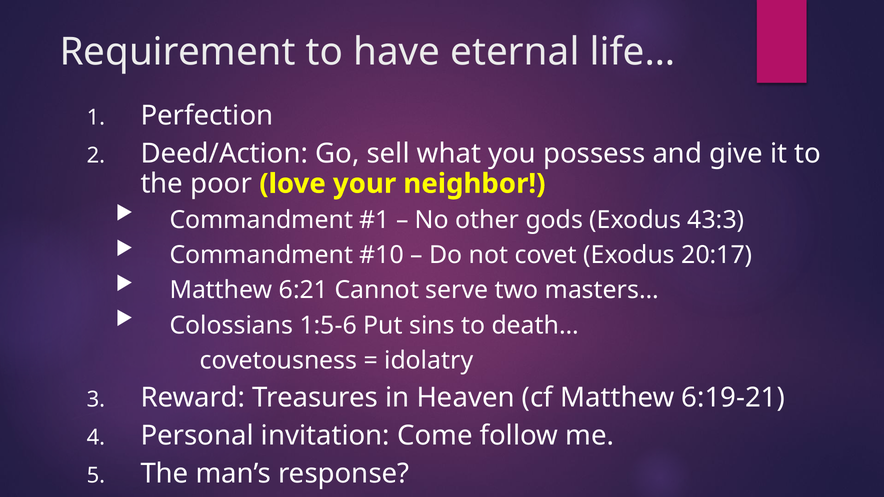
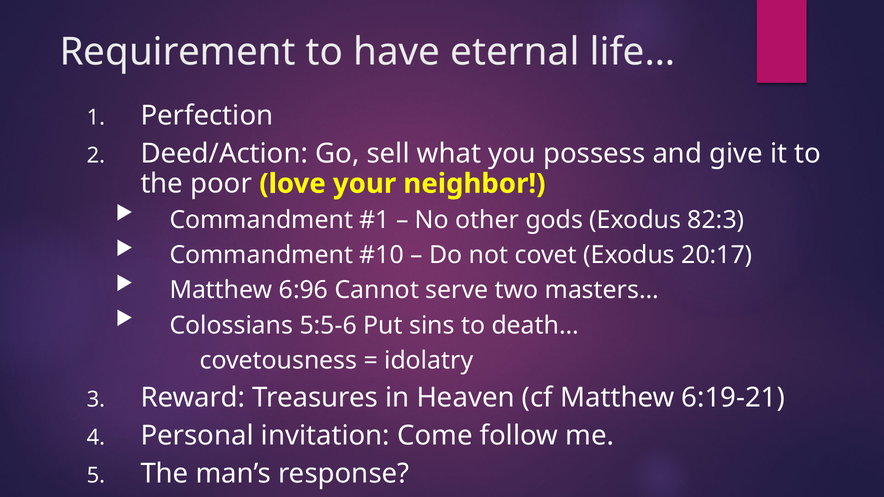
43:3: 43:3 -> 82:3 (716, 220)
6:21: 6:21 -> 6:96 (304, 290)
1:5-6: 1:5-6 -> 5:5-6 (328, 326)
